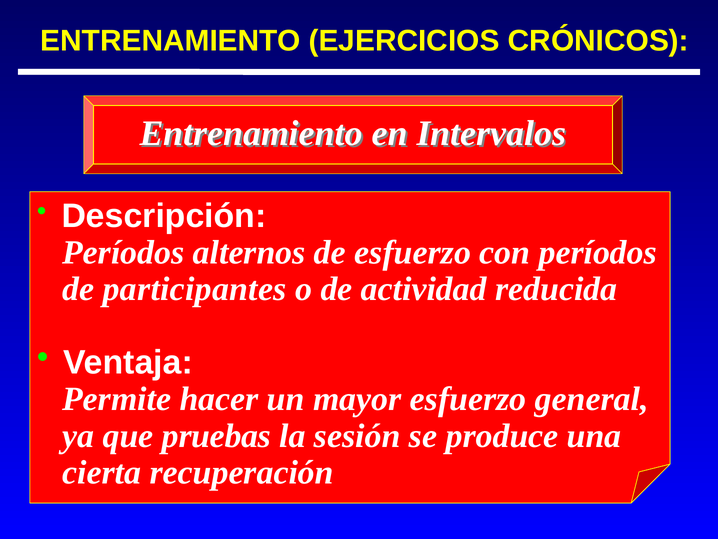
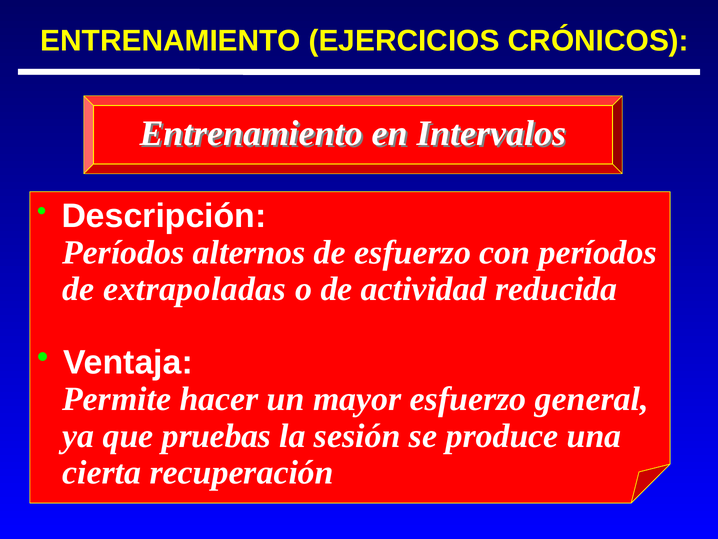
participantes: participantes -> extrapoladas (195, 289)
